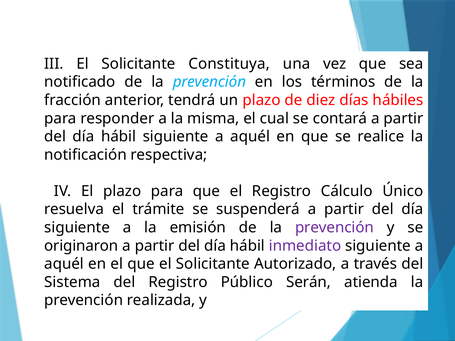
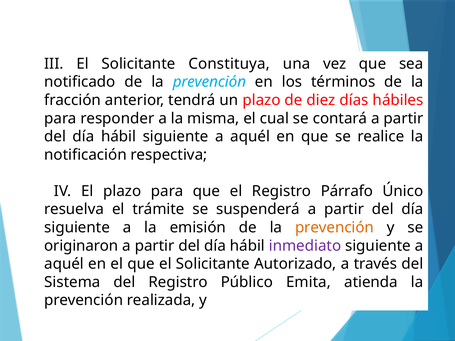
Cálculo: Cálculo -> Párrafo (347, 191)
prevención colour: purple -> orange (335, 228)
Serán: Serán -> Emita (308, 282)
